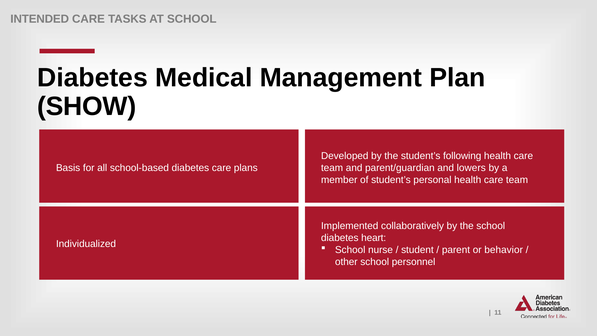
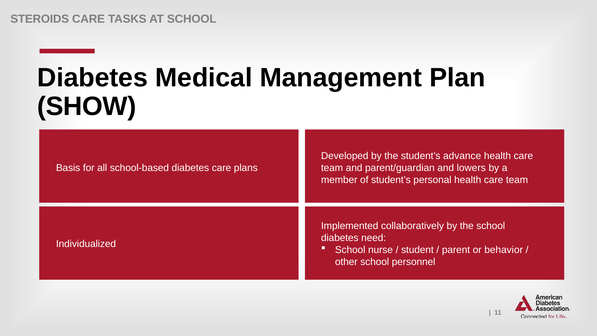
INTENDED: INTENDED -> STEROIDS (40, 19)
following: following -> advance (462, 156)
heart: heart -> need (374, 238)
